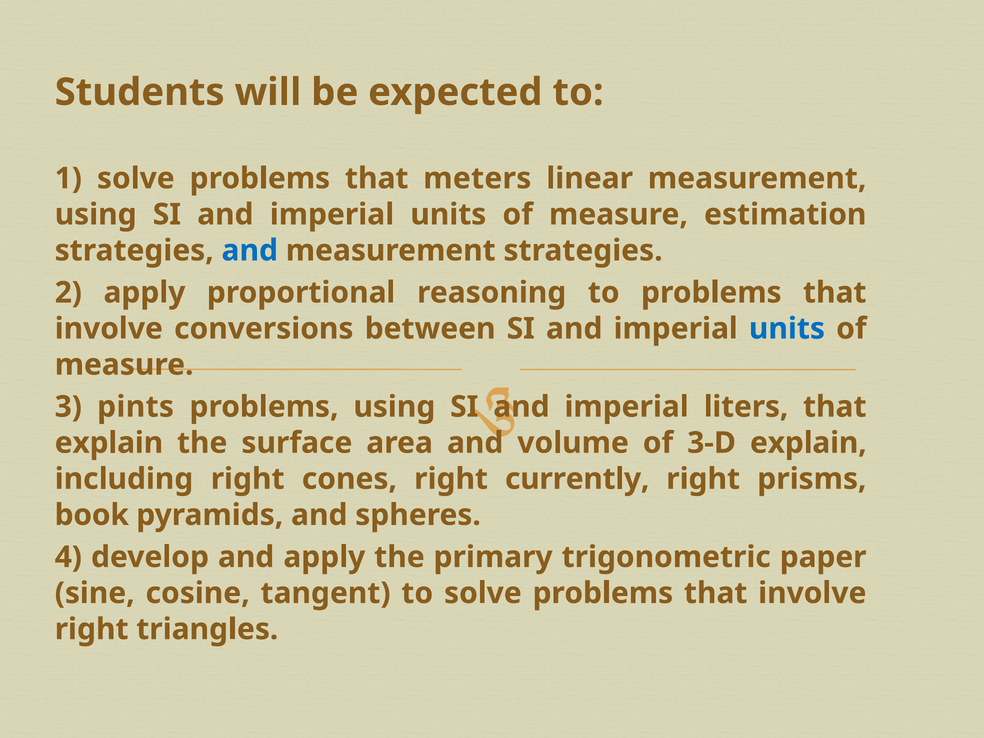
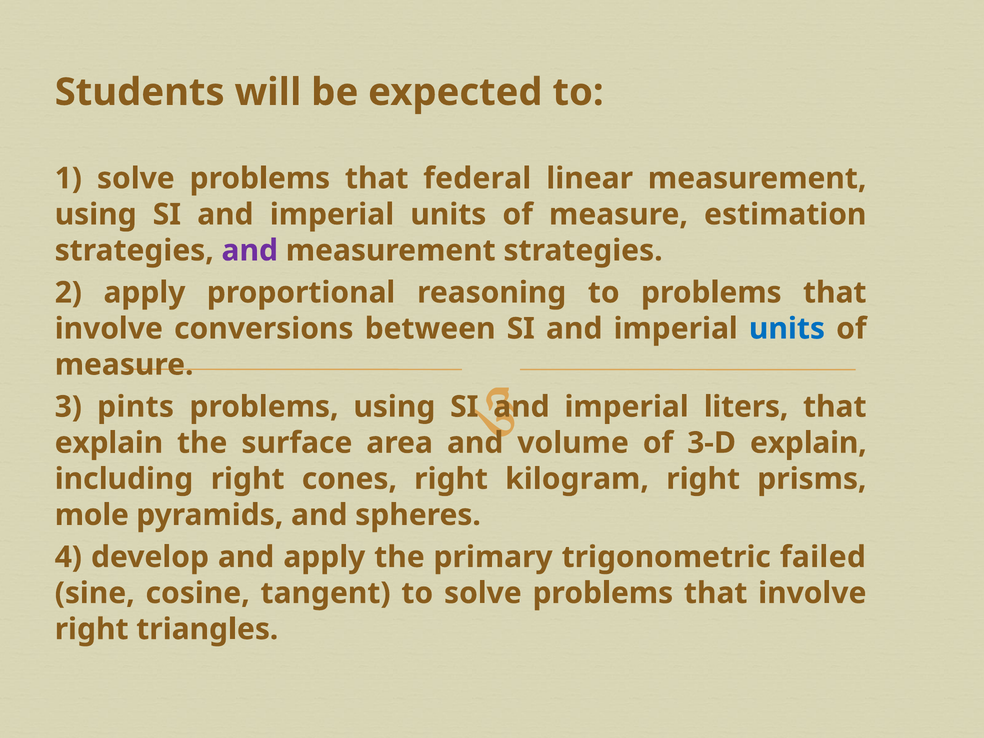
meters: meters -> federal (477, 178)
and colour: blue -> purple (250, 251)
currently: currently -> kilogram (577, 479)
book: book -> mole (92, 515)
paper: paper -> failed (823, 557)
